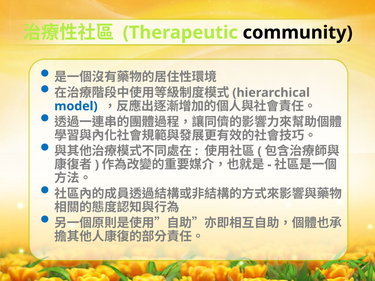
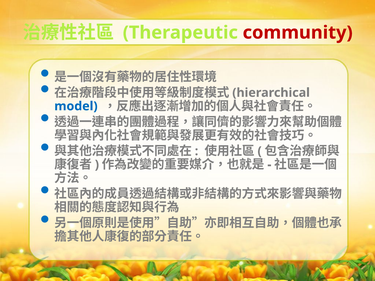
community colour: black -> red (298, 33)
